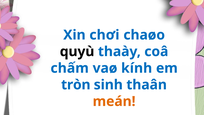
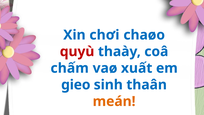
quyù colour: black -> red (77, 51)
kính: kính -> xuất (137, 68)
tròn: tròn -> gieo (76, 85)
